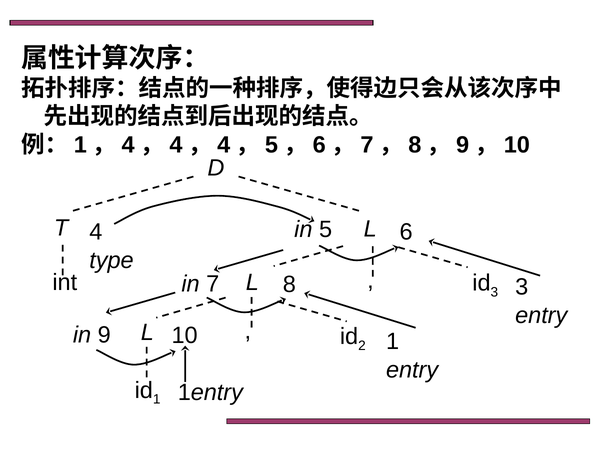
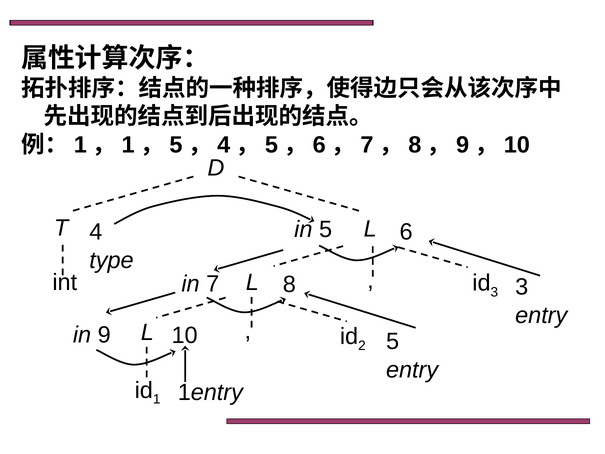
4: 4 -> 1 (128, 145)
4: 4 -> 5 (176, 145)
10 1: 1 -> 5 (393, 341)
